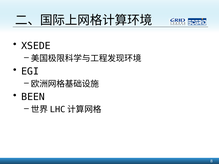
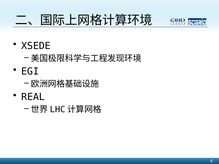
BEEN: BEEN -> REAL (33, 97)
